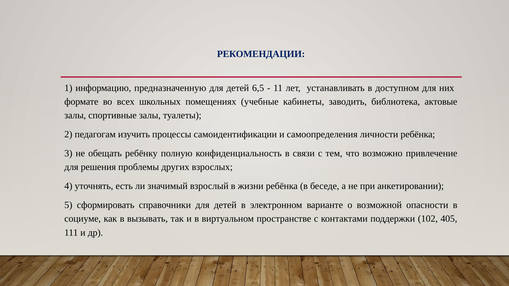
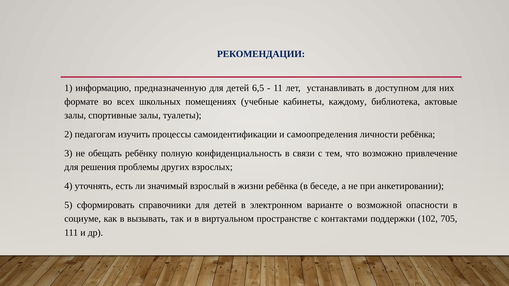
заводить: заводить -> каждому (348, 102)
405: 405 -> 705 (449, 219)
